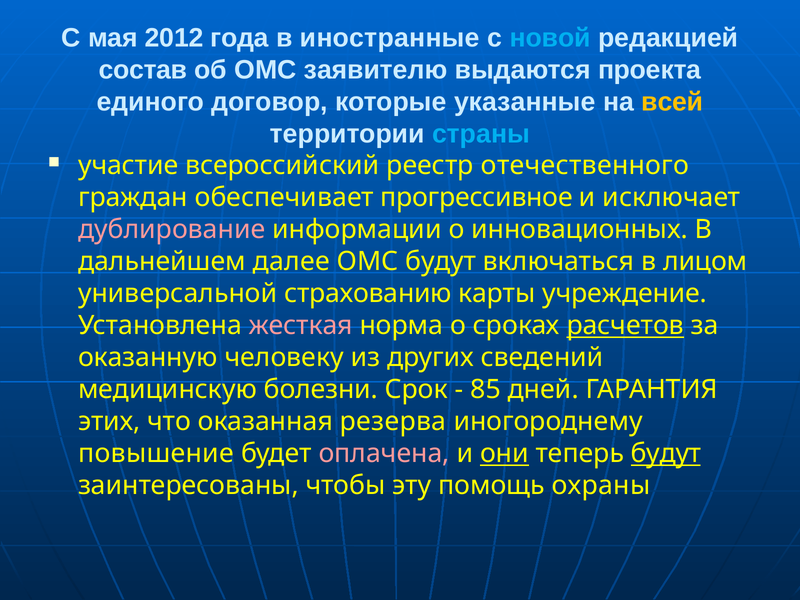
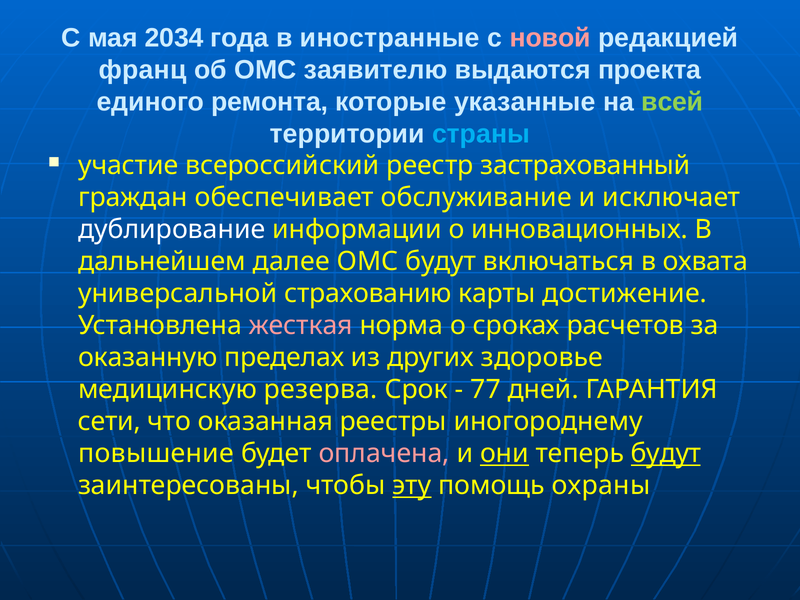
2012: 2012 -> 2034 (174, 38)
новой colour: light blue -> pink (550, 38)
состав: состав -> франц (143, 70)
договор: договор -> ремонта (270, 102)
всей colour: yellow -> light green (672, 102)
отечественного: отечественного -> застрахованный (585, 166)
прогрессивное: прогрессивное -> обслуживание (476, 198)
дублирование colour: pink -> white (172, 230)
лицом: лицом -> охвата (705, 262)
учреждение: учреждение -> достижение (625, 294)
расчетов underline: present -> none (625, 326)
человеку: человеку -> пределах (284, 358)
сведений: сведений -> здоровье (542, 358)
болезни: болезни -> резерва (321, 390)
85: 85 -> 77 (486, 390)
этих: этих -> сети (109, 422)
резерва: резерва -> реестры (393, 422)
эту underline: none -> present (412, 486)
